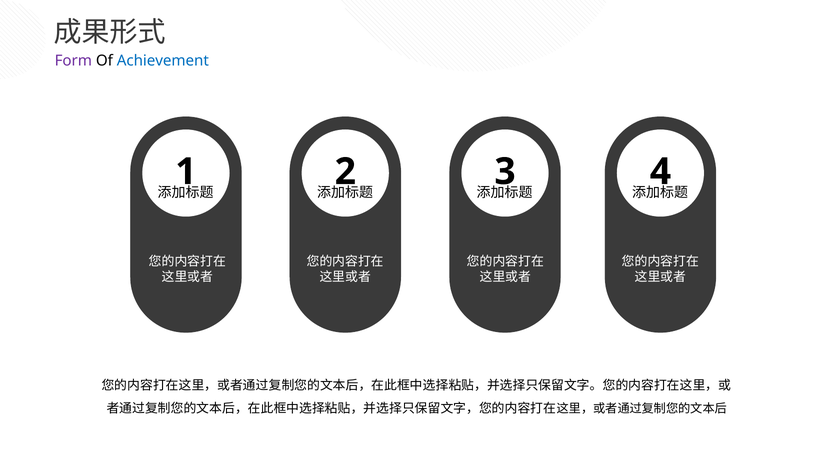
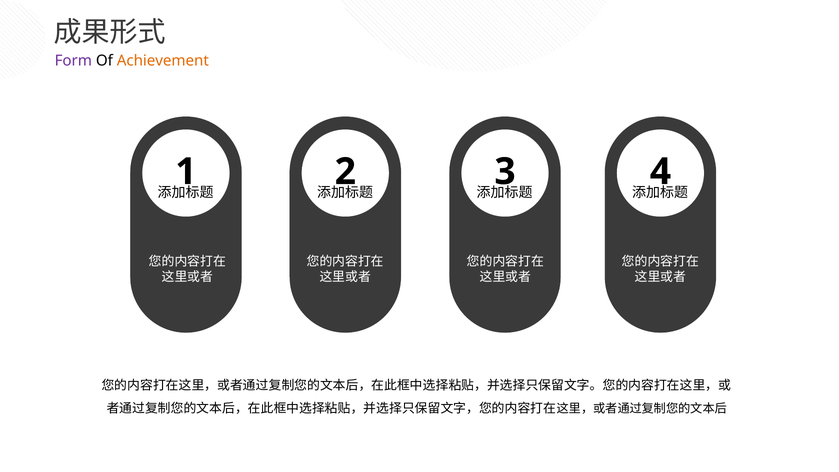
Achievement colour: blue -> orange (163, 61)
